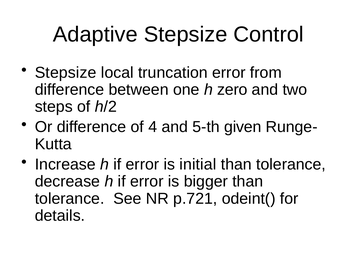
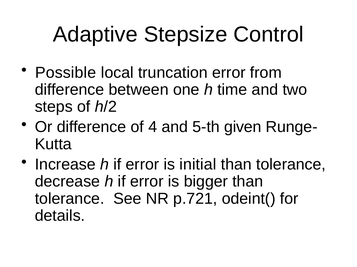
Stepsize: Stepsize -> Possible (66, 73)
zero: zero -> time (232, 90)
